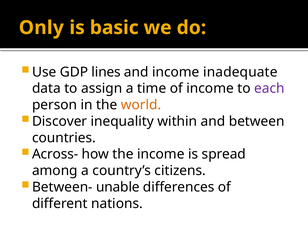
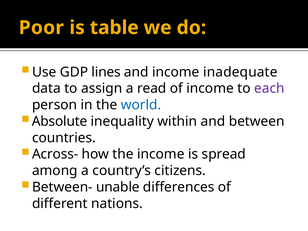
Only: Only -> Poor (41, 28)
basic: basic -> table (114, 28)
time: time -> read (152, 88)
world colour: orange -> blue (141, 105)
Discover: Discover -> Absolute (60, 121)
